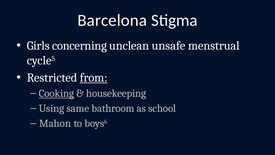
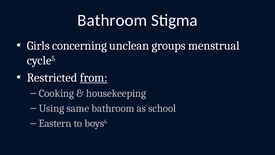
Barcelona: Barcelona -> Bathroom (112, 20)
unsafe: unsafe -> groups (169, 46)
Cooking underline: present -> none (56, 93)
Mahon: Mahon -> Eastern (55, 123)
